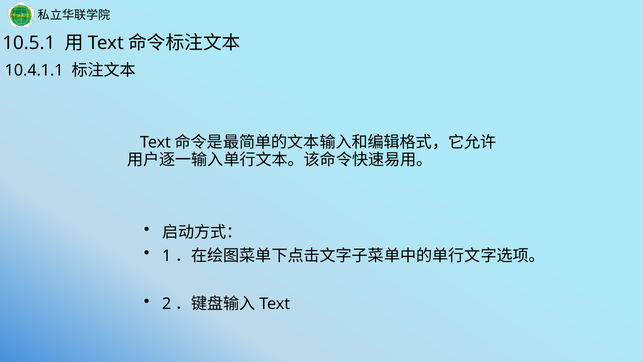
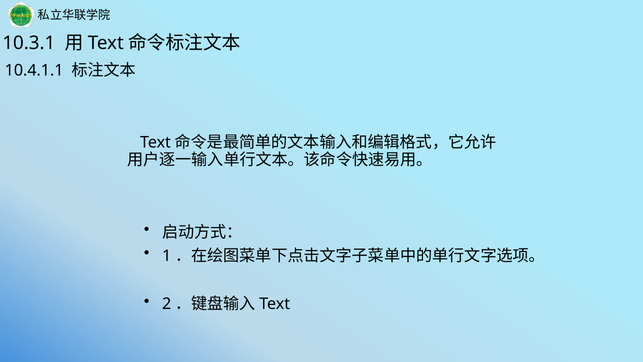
10.5.1: 10.5.1 -> 10.3.1 (29, 43)
